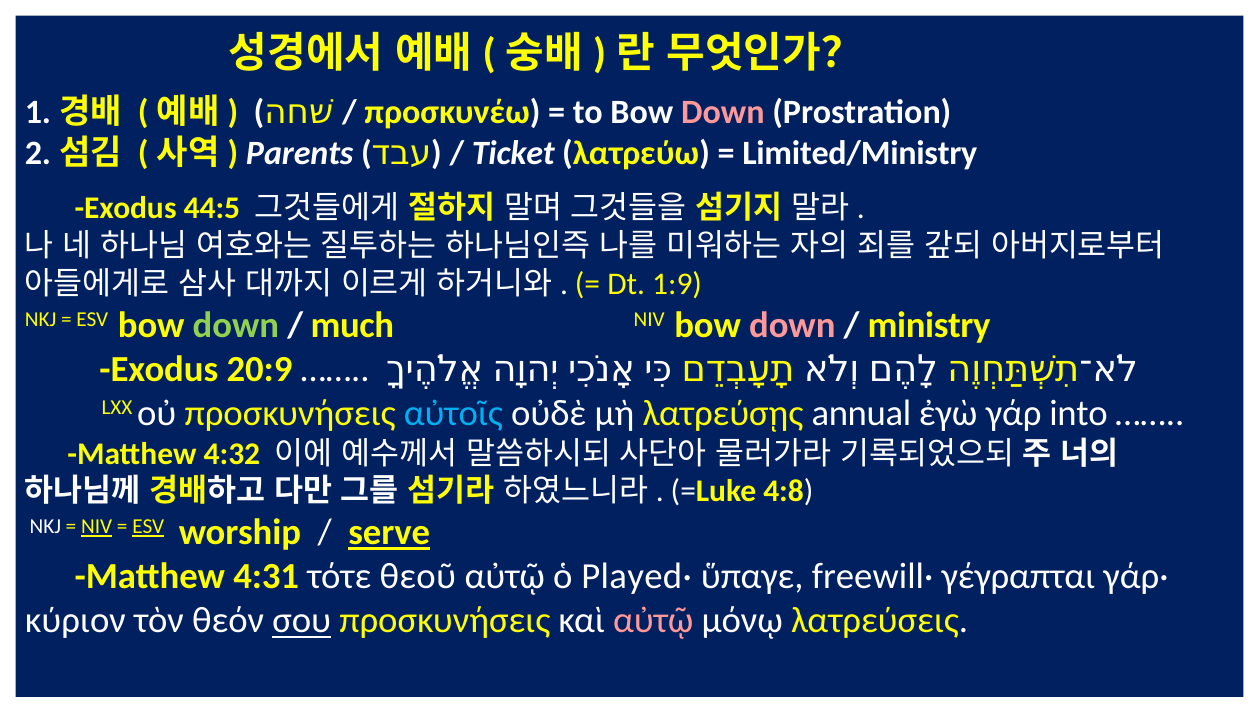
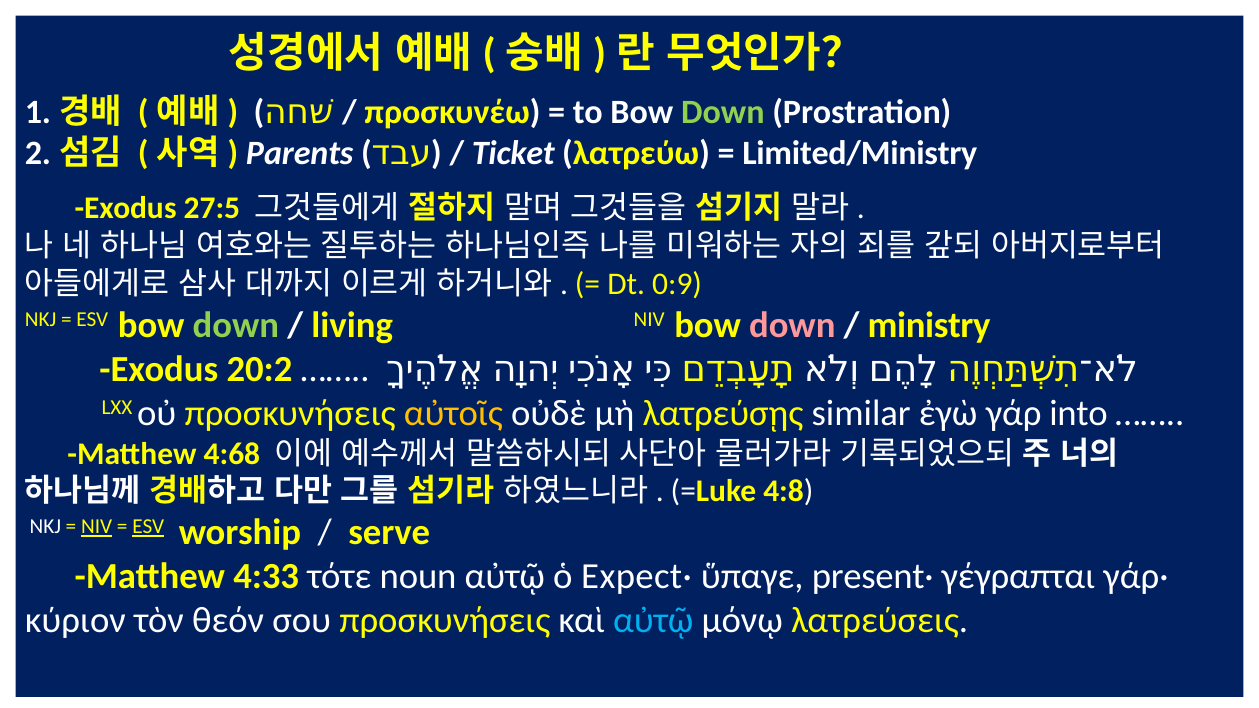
Down colour: pink -> light green (723, 112)
44:5: 44:5 -> 27:5 (212, 208)
1:9: 1:9 -> 0:9 (677, 284)
much: much -> living (352, 325)
20:9: 20:9 -> 20:2 (259, 369)
αὐτοῖς colour: light blue -> yellow (453, 413)
annual: annual -> similar (861, 413)
4:32: 4:32 -> 4:68 (232, 454)
serve underline: present -> none (389, 533)
4:31: 4:31 -> 4:33 (266, 577)
θεοῦ: θεοῦ -> noun (418, 577)
Played·: Played· -> Expect· (637, 577)
freewill·: freewill· -> present· (873, 577)
σου underline: present -> none (302, 621)
αὐτῷ colour: pink -> light blue (653, 621)
